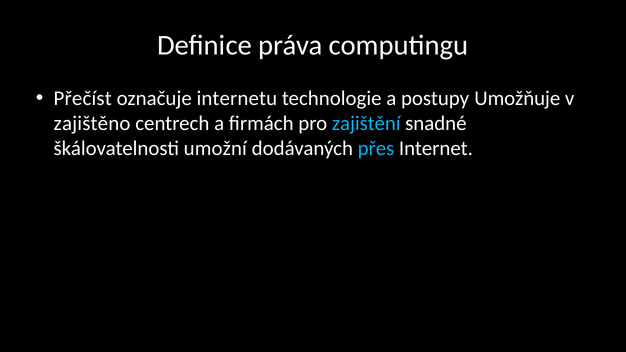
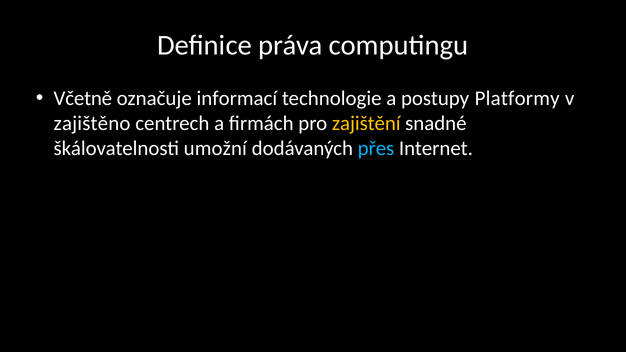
Přečíst: Přečíst -> Včetně (83, 98)
internetu: internetu -> informací (237, 98)
Umožňuje: Umožňuje -> Platformy (517, 98)
zajištění colour: light blue -> yellow (366, 124)
